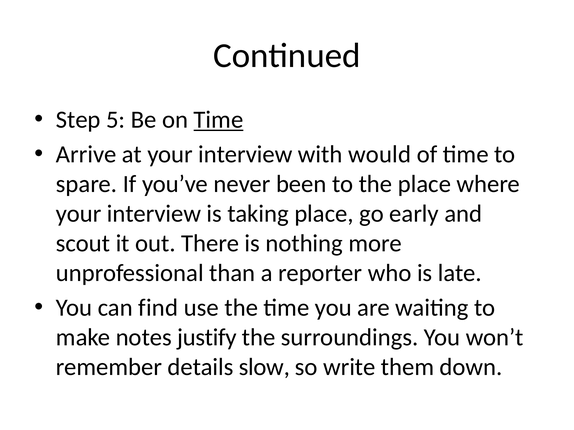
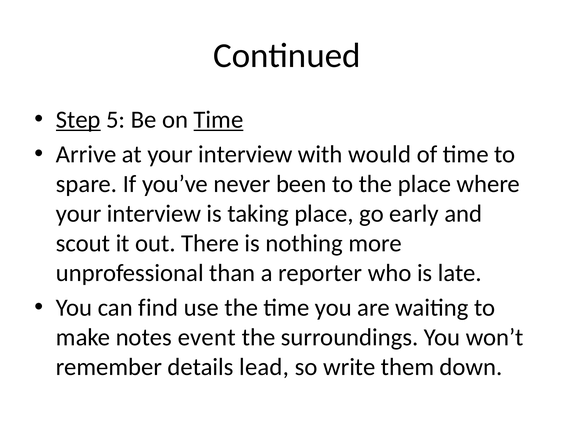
Step underline: none -> present (78, 120)
justify: justify -> event (207, 338)
slow: slow -> lead (264, 367)
